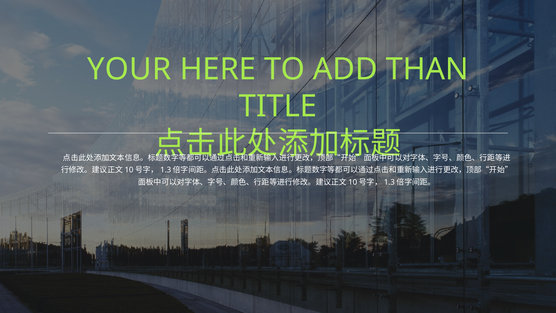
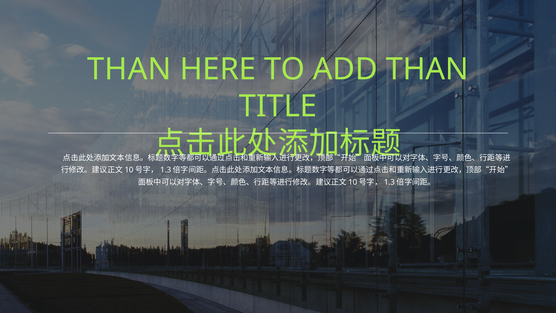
YOUR: YOUR -> THAN (129, 69)
